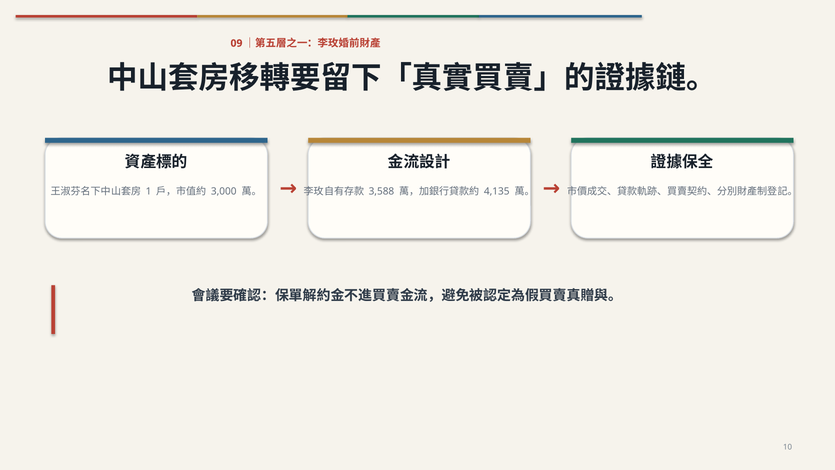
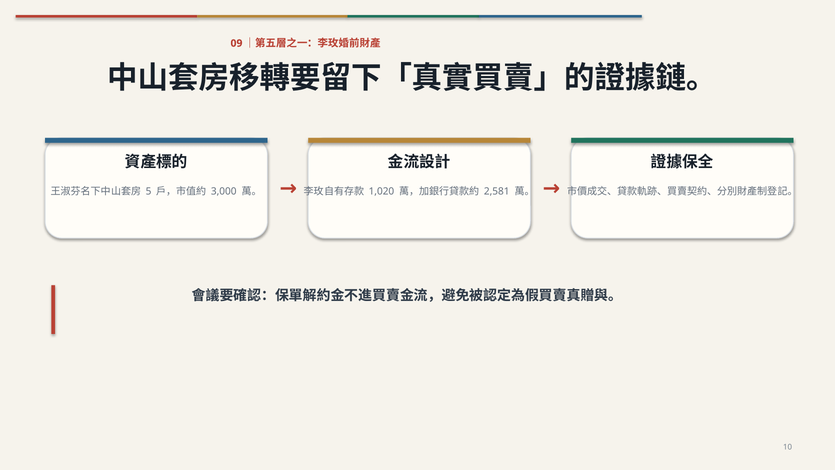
1: 1 -> 5 (149, 191)
3,588: 3,588 -> 1,020 (381, 191)
4,135: 4,135 -> 2,581 (497, 191)
